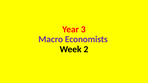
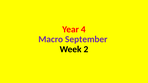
3: 3 -> 4 (83, 29)
Economists: Economists -> September (86, 39)
